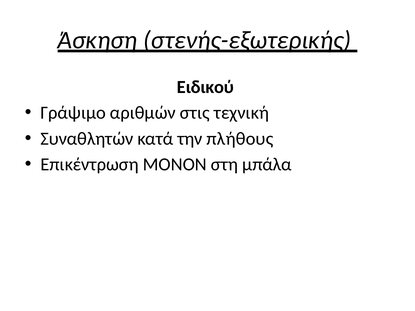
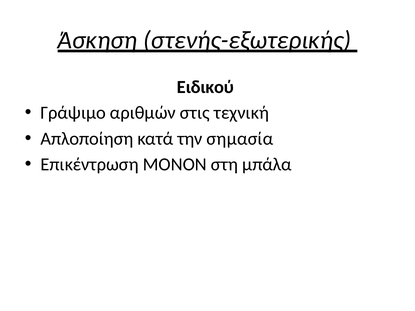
Συναθλητών: Συναθλητών -> Απλοποίηση (87, 139)
πλήθους: πλήθους -> σημασία (240, 139)
